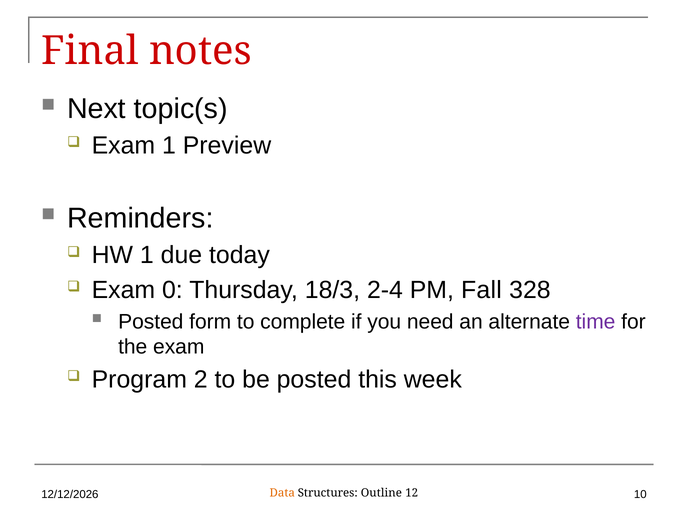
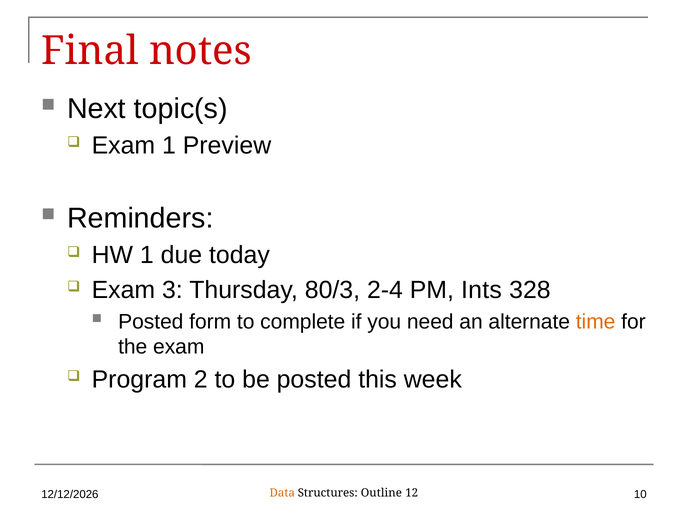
0: 0 -> 3 (172, 290)
18/3: 18/3 -> 80/3 (332, 290)
Fall: Fall -> Ints (481, 290)
time colour: purple -> orange (596, 322)
